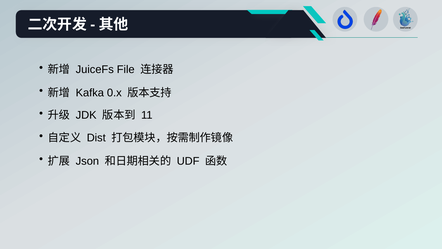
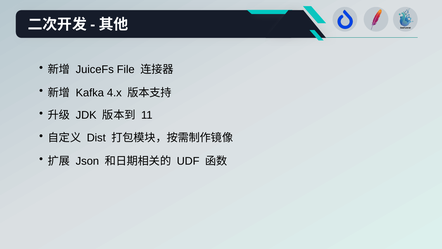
0.x: 0.x -> 4.x (114, 93)
